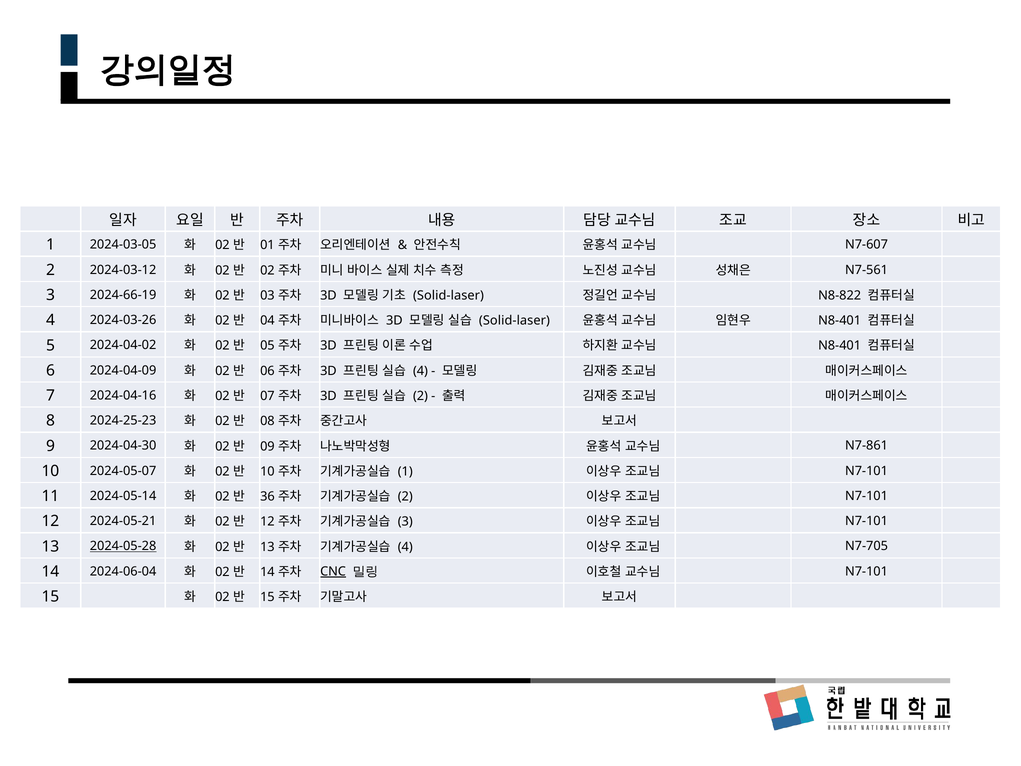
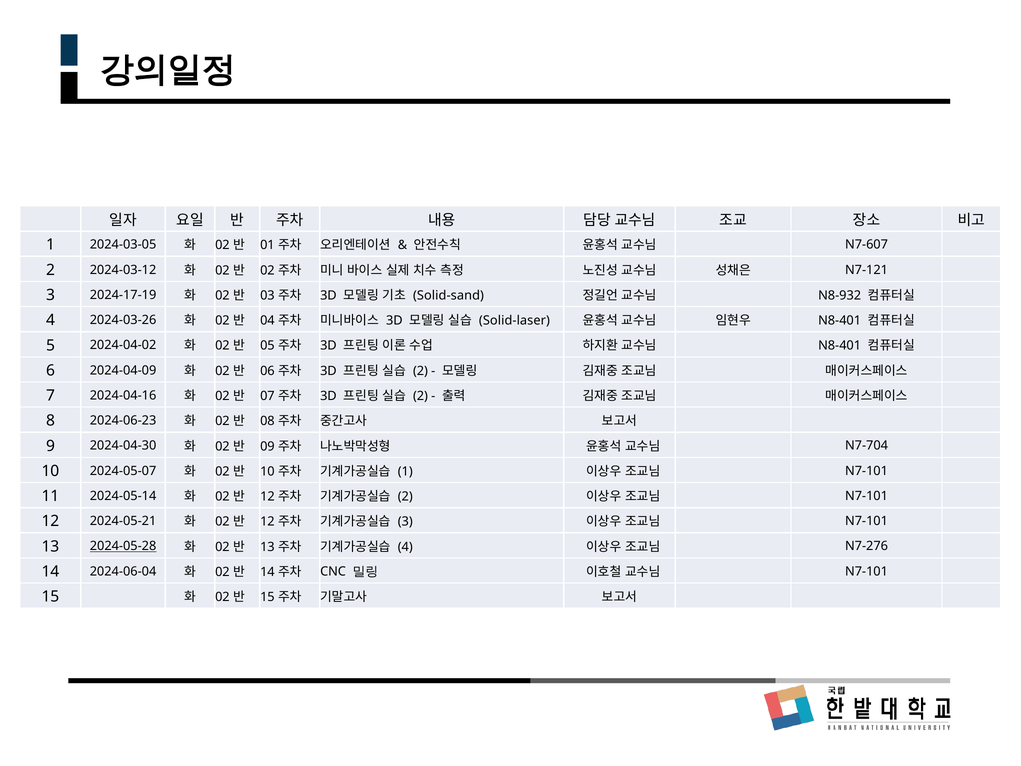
N7-561: N7-561 -> N7-121 (867, 270)
2024-66-19: 2024-66-19 -> 2024-17-19 (123, 295)
Solid-laser: Solid-laser -> Solid-sand (448, 295)
N8-822: N8-822 -> N8-932 (840, 295)
4: 4 -> 2 (420, 371)
2024-25-23: 2024-25-23 -> 2024-06-23 (123, 420)
N7-861: N7-861 -> N7-704 (867, 446)
36: 36 -> 12 (267, 496)
N7-705: N7-705 -> N7-276 (867, 546)
CNC underline: present -> none (333, 571)
